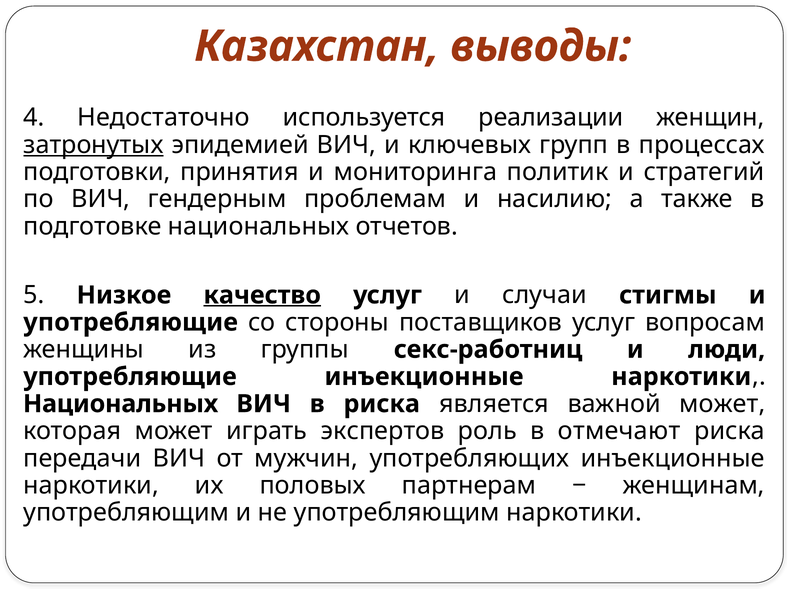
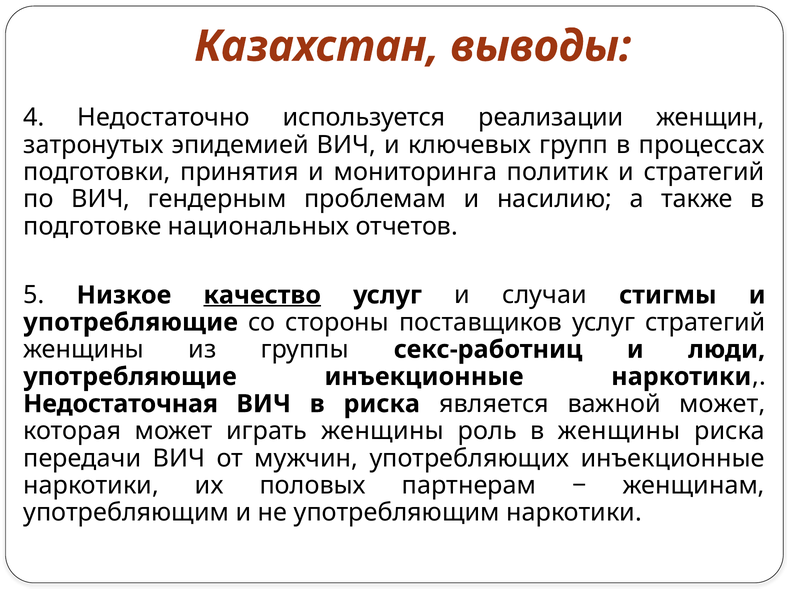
затронутых underline: present -> none (93, 145)
услуг вопросам: вопросам -> стратегий (705, 323)
Национальных: Национальных -> Недостаточная (121, 404)
играть экспертов: экспертов -> женщины (382, 432)
в отмечают: отмечают -> женщины (619, 432)
